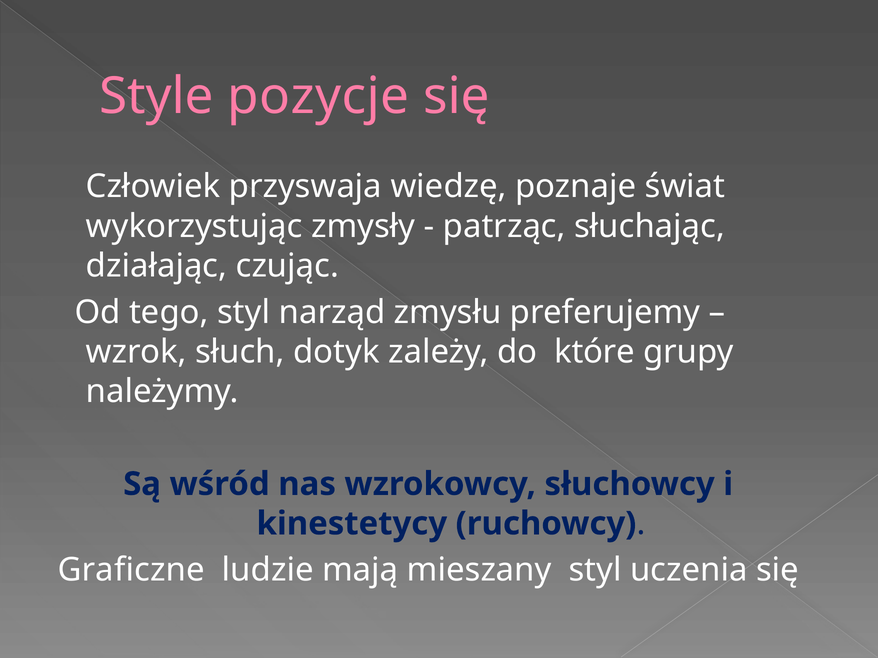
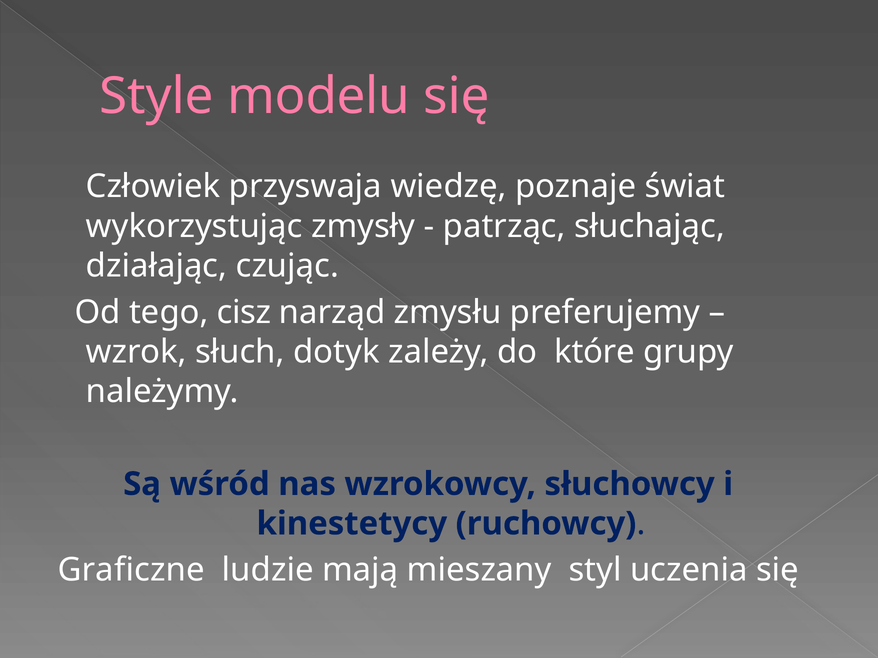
pozycje: pozycje -> modelu (319, 96)
tego styl: styl -> cisz (244, 313)
